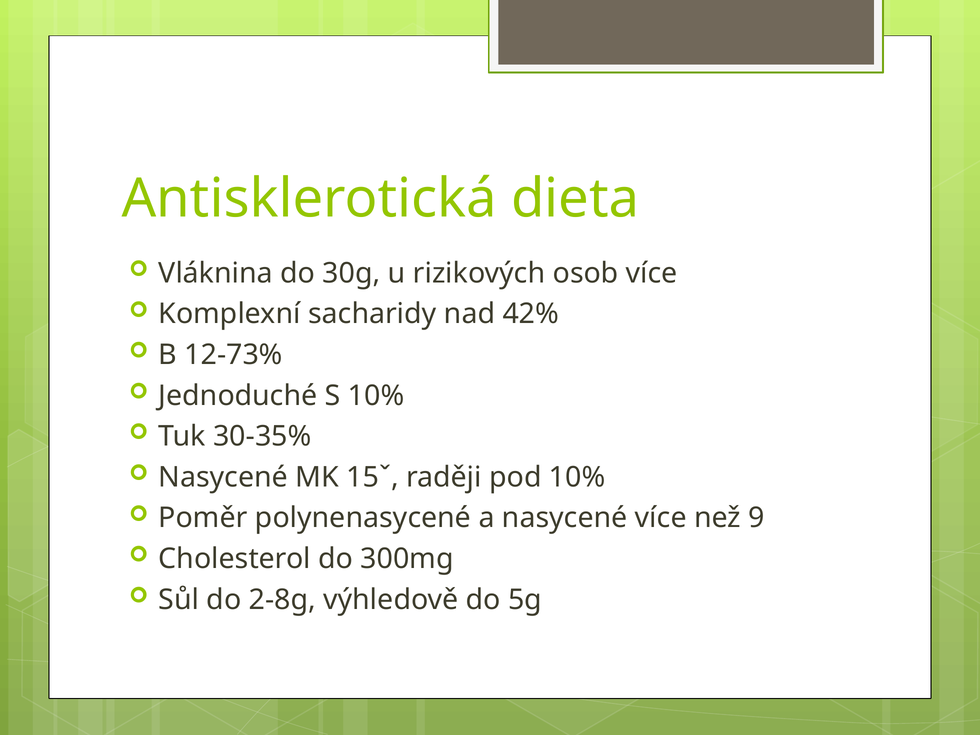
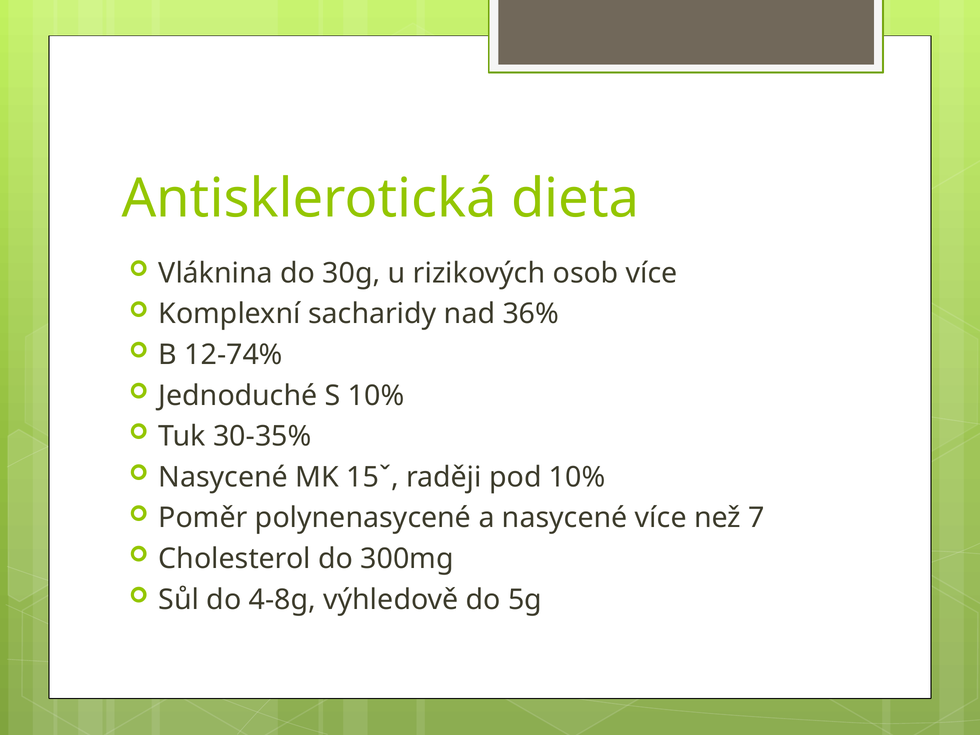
42%: 42% -> 36% (531, 314)
12-73%: 12-73% -> 12-74% (234, 355)
9: 9 -> 7 (757, 518)
2-8g: 2-8g -> 4-8g (282, 600)
